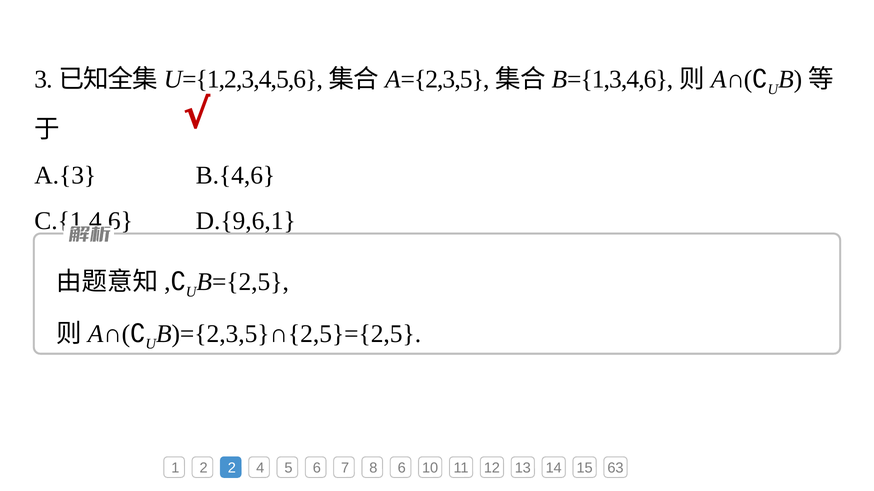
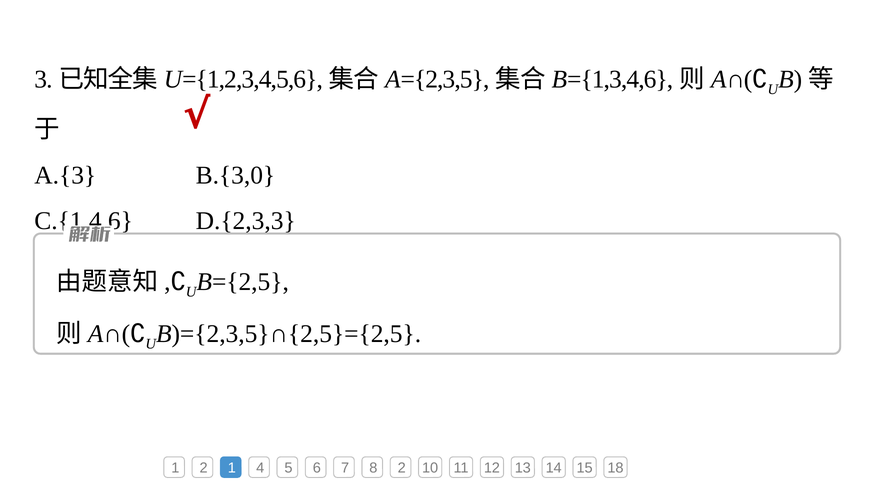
B.{4,6: B.{4,6 -> B.{3,0 (235, 175)
D.{9,6,1: D.{9,6,1 -> D.{2,3,3 (246, 221)
2 2: 2 -> 1 (232, 469)
8 6: 6 -> 2 (402, 469)
63: 63 -> 18 (616, 469)
